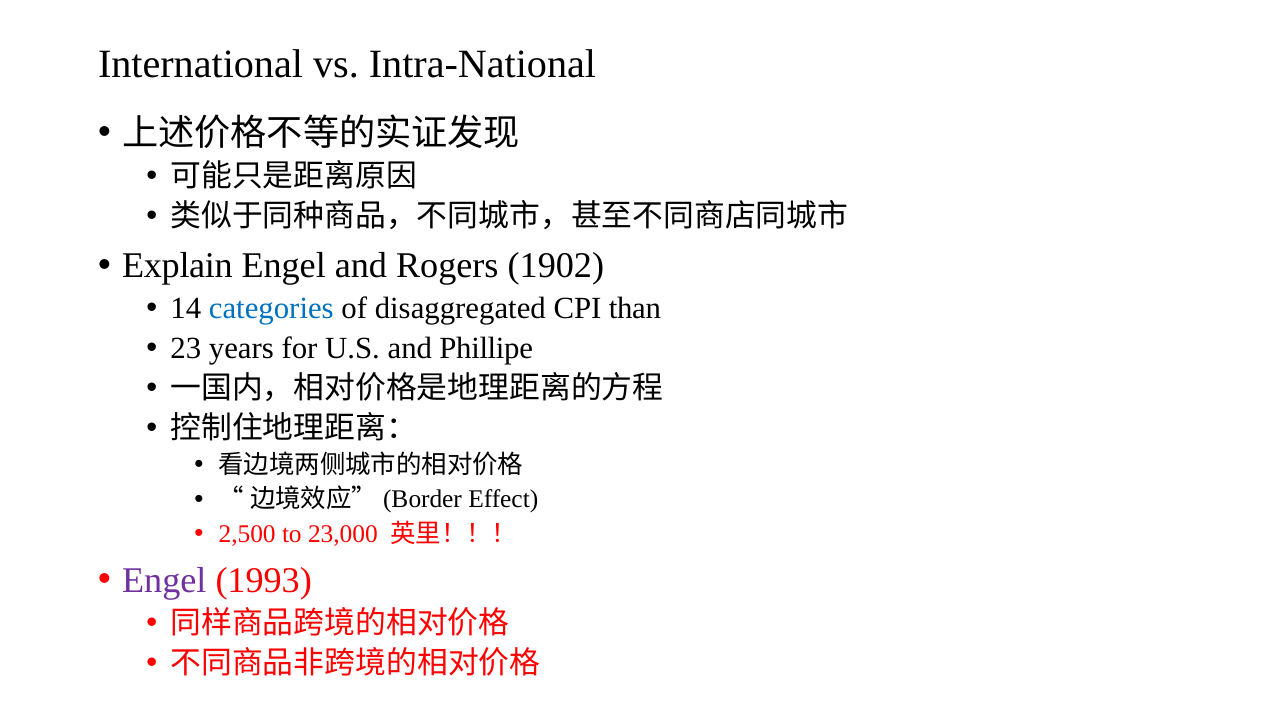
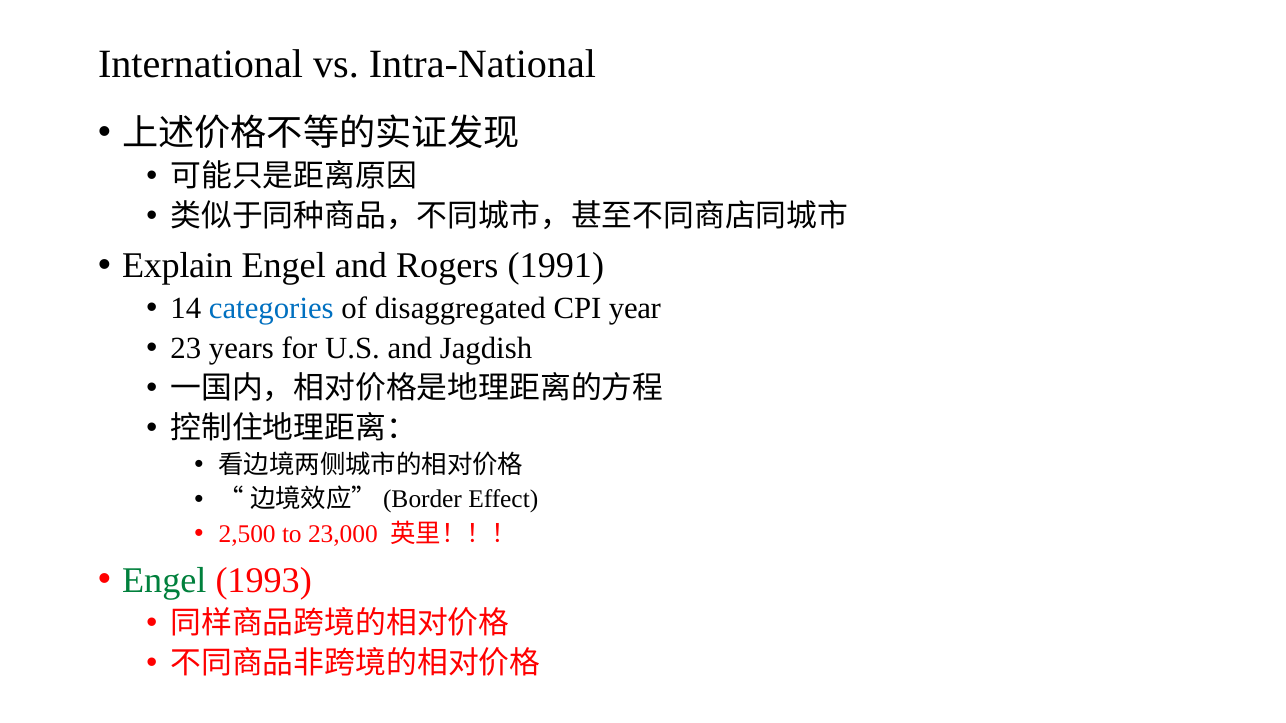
1902: 1902 -> 1991 (556, 266)
than: than -> year (635, 309)
Phillipe: Phillipe -> Jagdish (486, 349)
Engel colour: purple -> green (164, 581)
